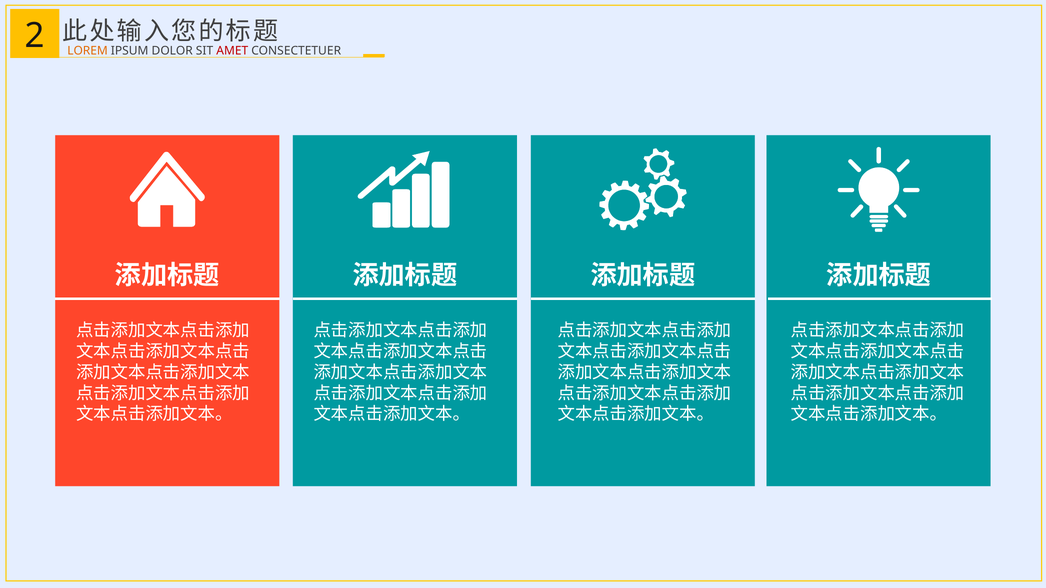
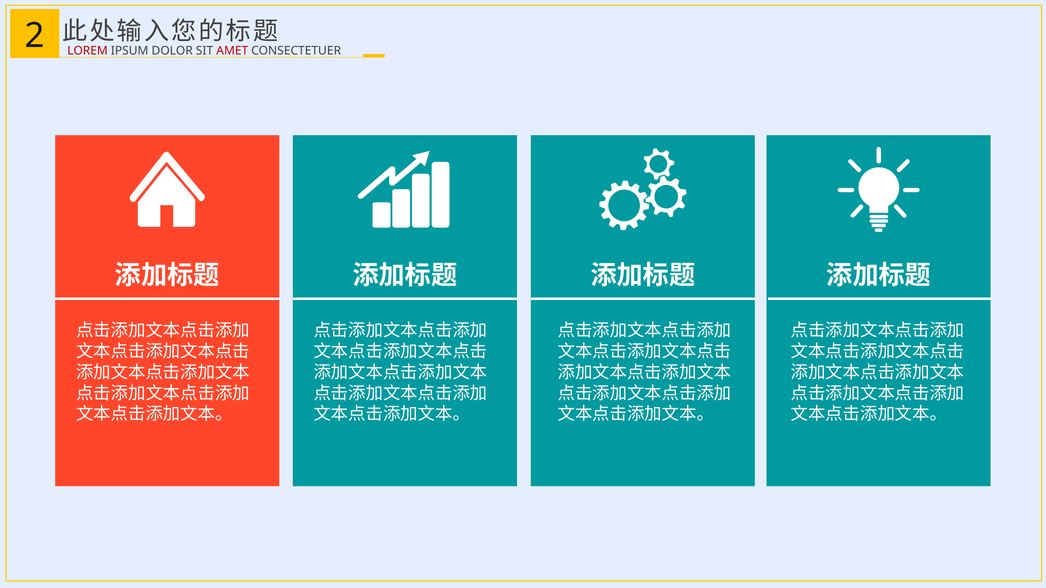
LOREM colour: orange -> red (88, 51)
